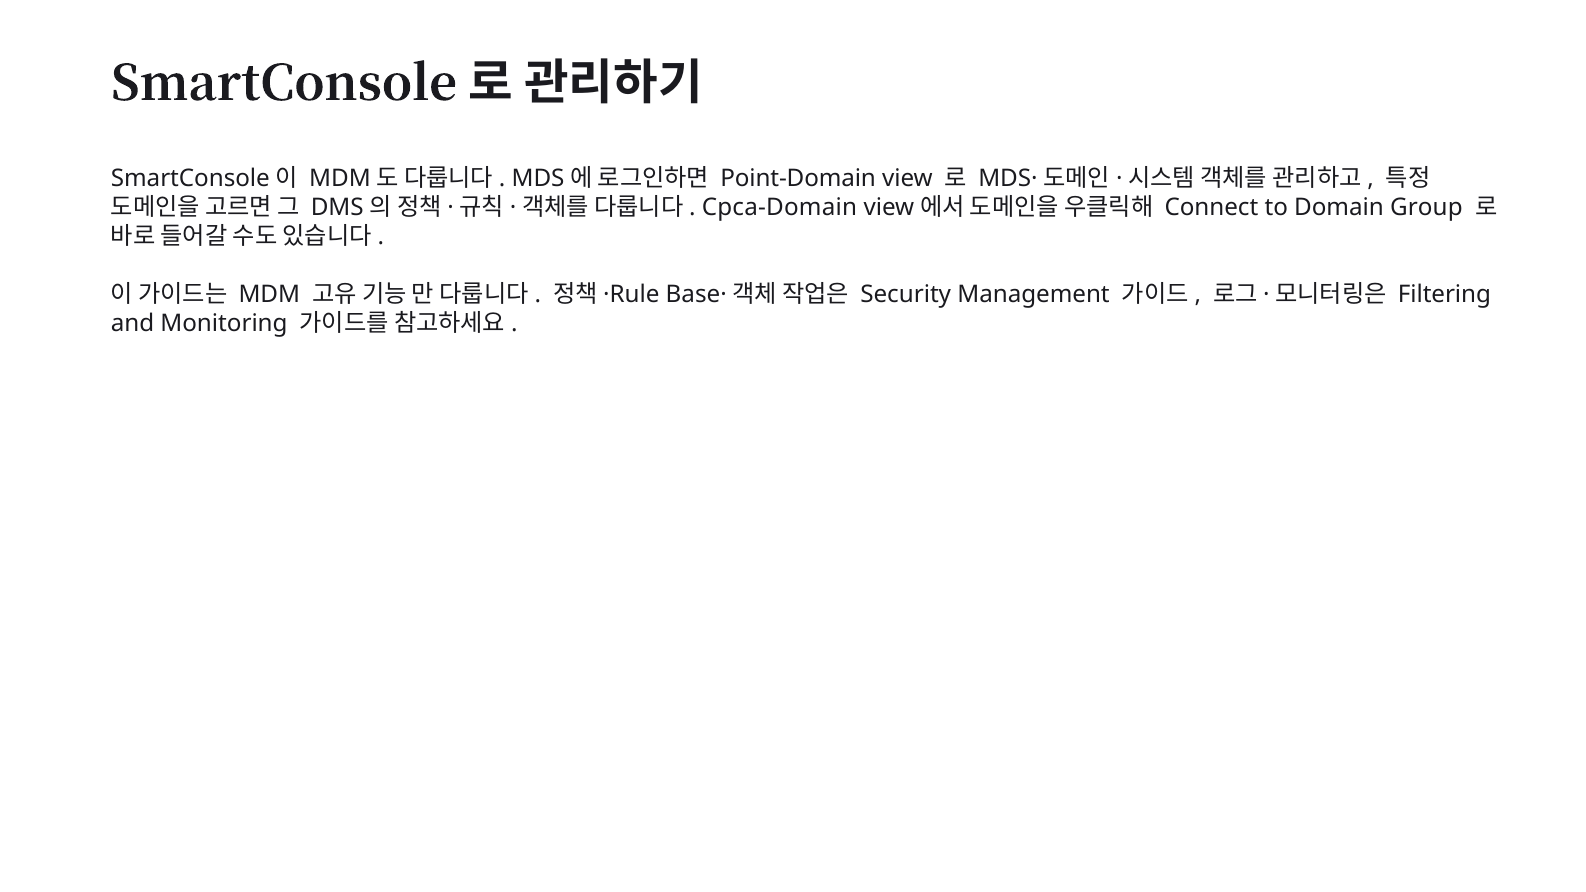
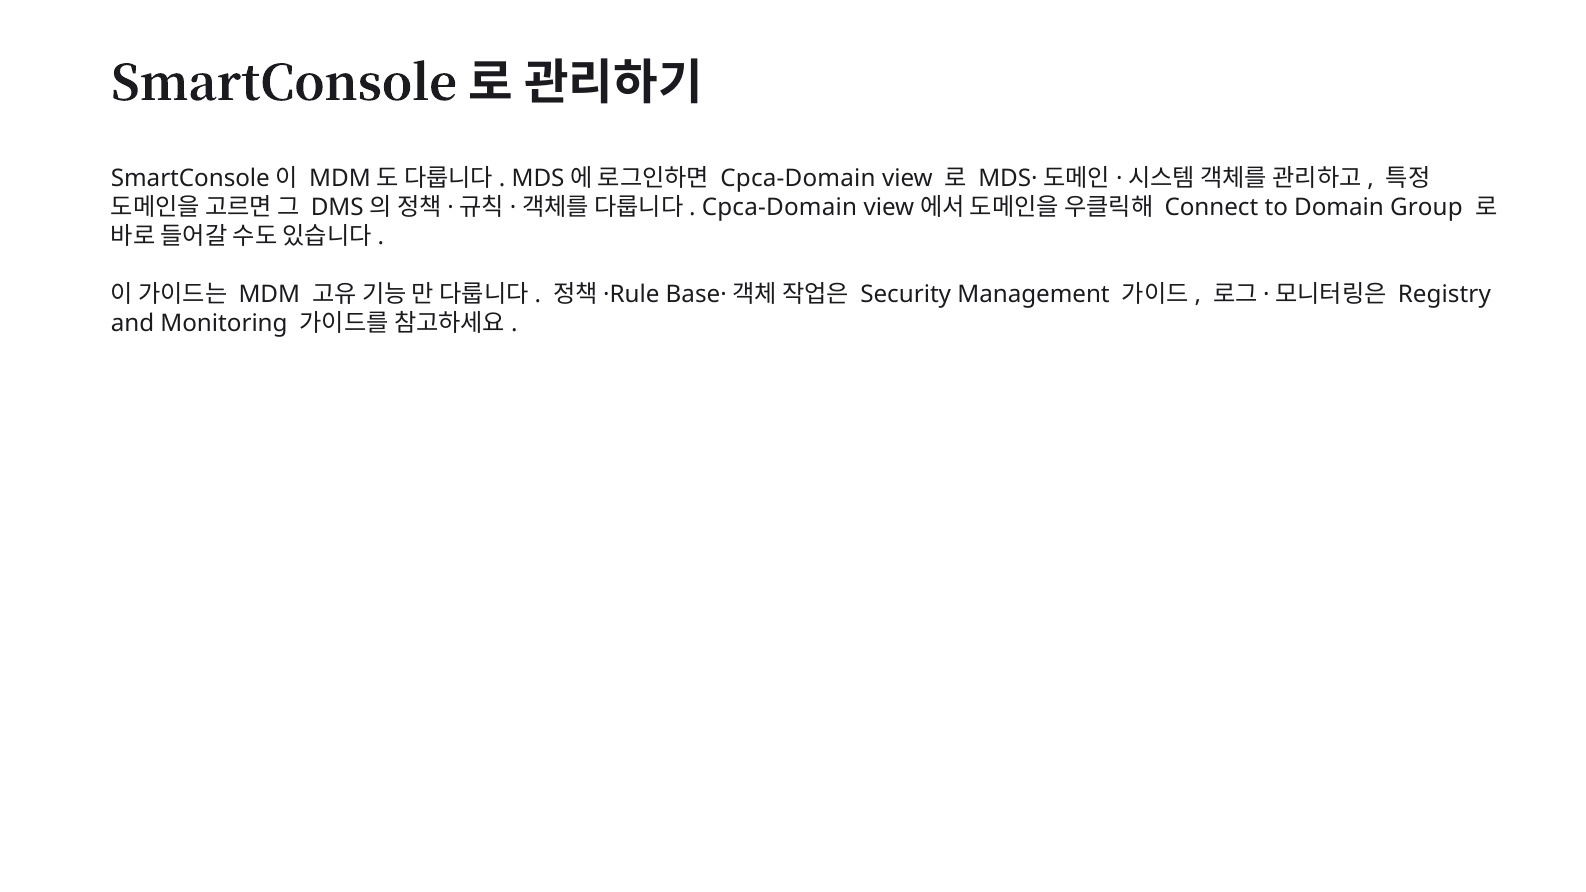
Point-Domain: Point-Domain -> Cpca-Domain (798, 179)
Filtering: Filtering -> Registry (1444, 295)
